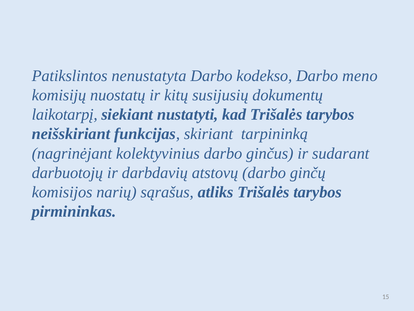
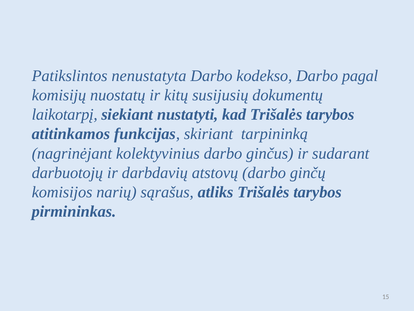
meno: meno -> pagal (360, 76)
neišskiriant: neišskiriant -> atitinkamos (71, 134)
